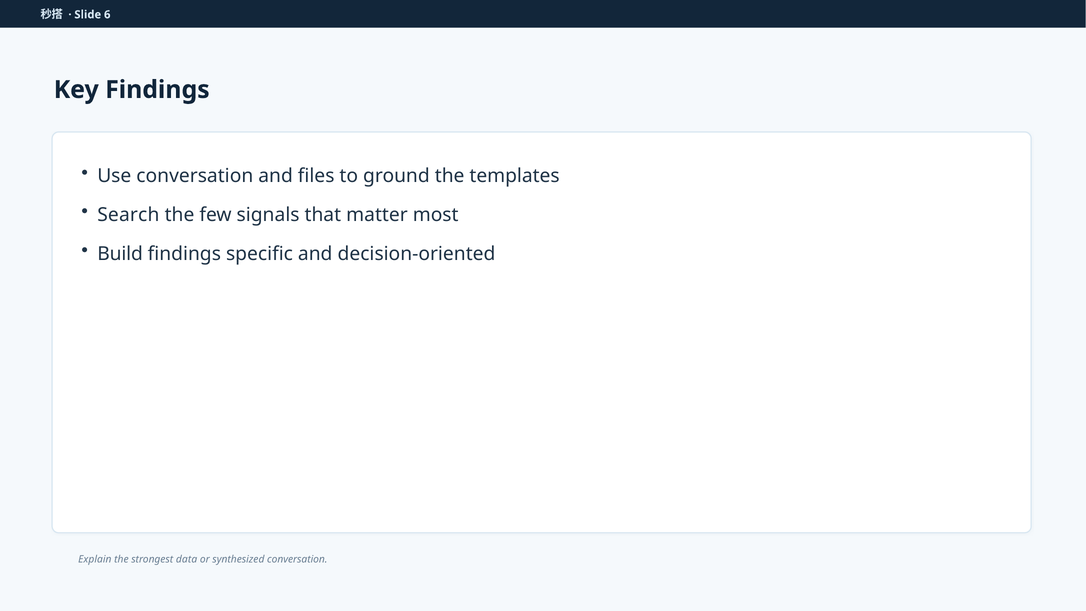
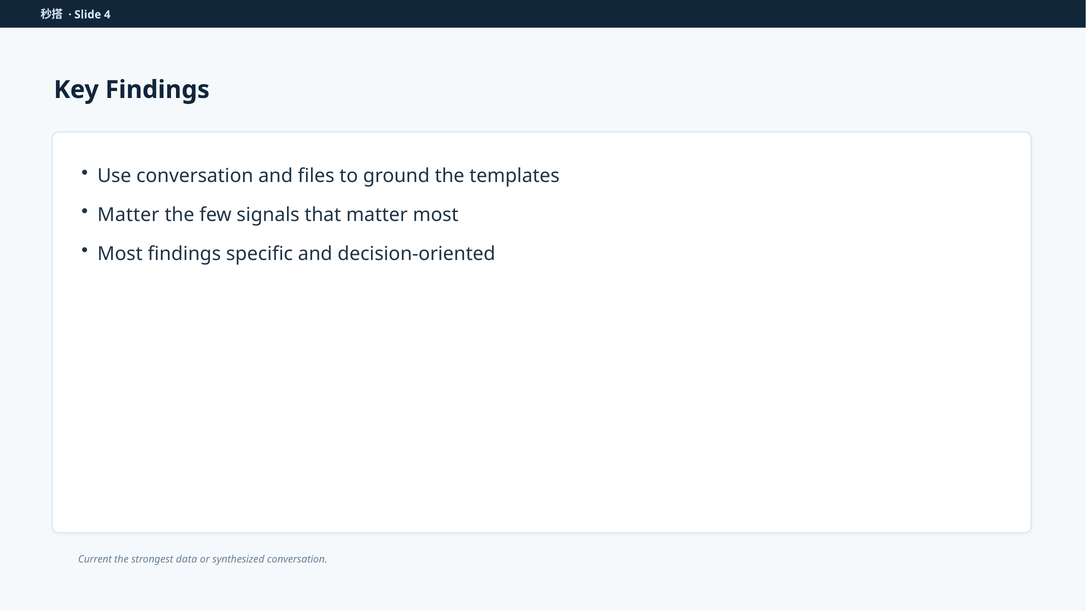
6: 6 -> 4 (107, 15)
Search: Search -> Matter (128, 215)
Build: Build -> Most (120, 254)
Explain: Explain -> Current (95, 559)
